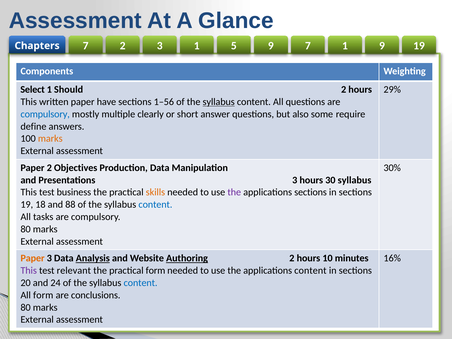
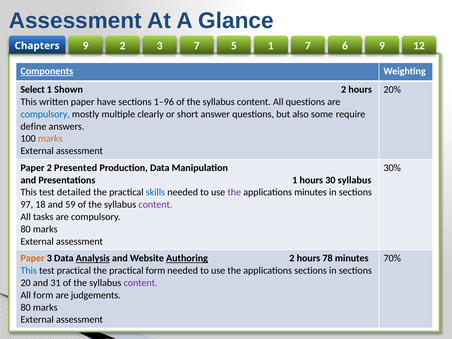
3 1: 1 -> 7 (197, 46)
5 9: 9 -> 1 (271, 46)
7 1: 1 -> 6 (345, 46)
9 19: 19 -> 12 (419, 46)
Chapters 7: 7 -> 9 (86, 46)
Components underline: none -> present (47, 71)
Should: Should -> Shown (69, 90)
29%: 29% -> 20% (392, 90)
1–56: 1–56 -> 1–96 (164, 102)
syllabus underline: present -> none (219, 102)
Objectives: Objectives -> Presented (76, 168)
Presentations 3: 3 -> 1 (295, 180)
business: business -> detailed (74, 192)
skills colour: orange -> blue (155, 192)
applications sections: sections -> minutes (311, 192)
19: 19 -> 97 (27, 205)
88: 88 -> 59 (70, 205)
content colour: blue -> purple (155, 205)
10: 10 -> 78 (328, 258)
16%: 16% -> 70% (392, 258)
This colour: purple -> blue (29, 271)
test relevant: relevant -> practical (74, 271)
applications content: content -> sections (311, 271)
24: 24 -> 31 (56, 283)
content colour: blue -> purple (141, 283)
conclusions: conclusions -> judgements (96, 295)
